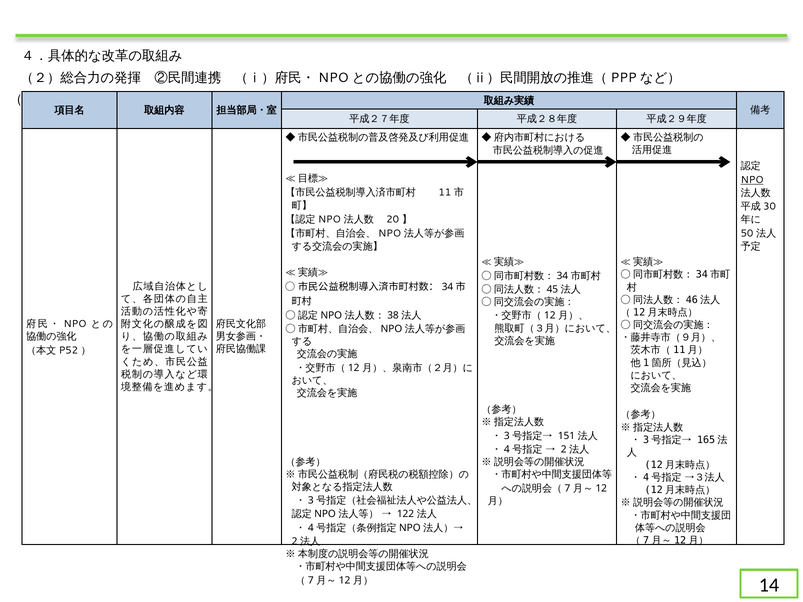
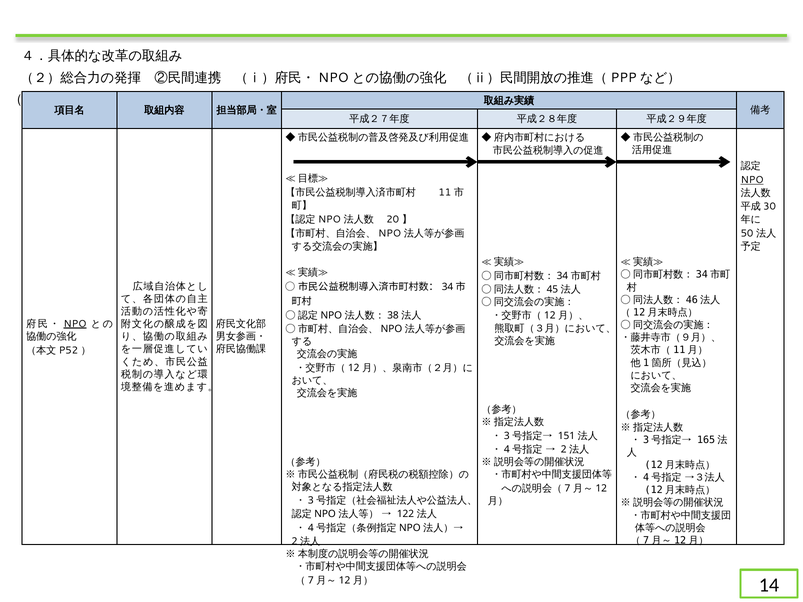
NPO underline: none -> present (75, 324)
